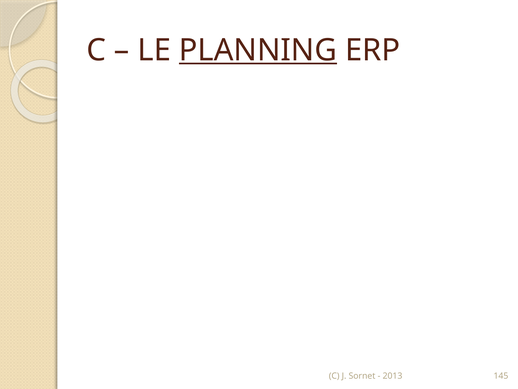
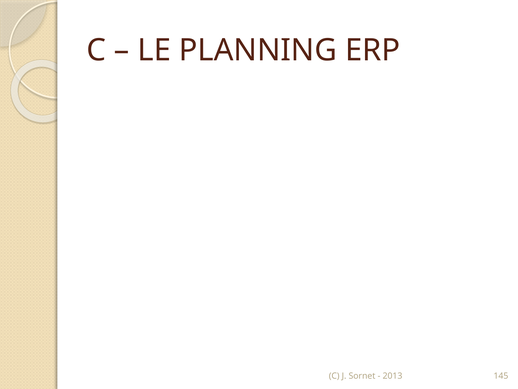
PLANNING underline: present -> none (258, 50)
